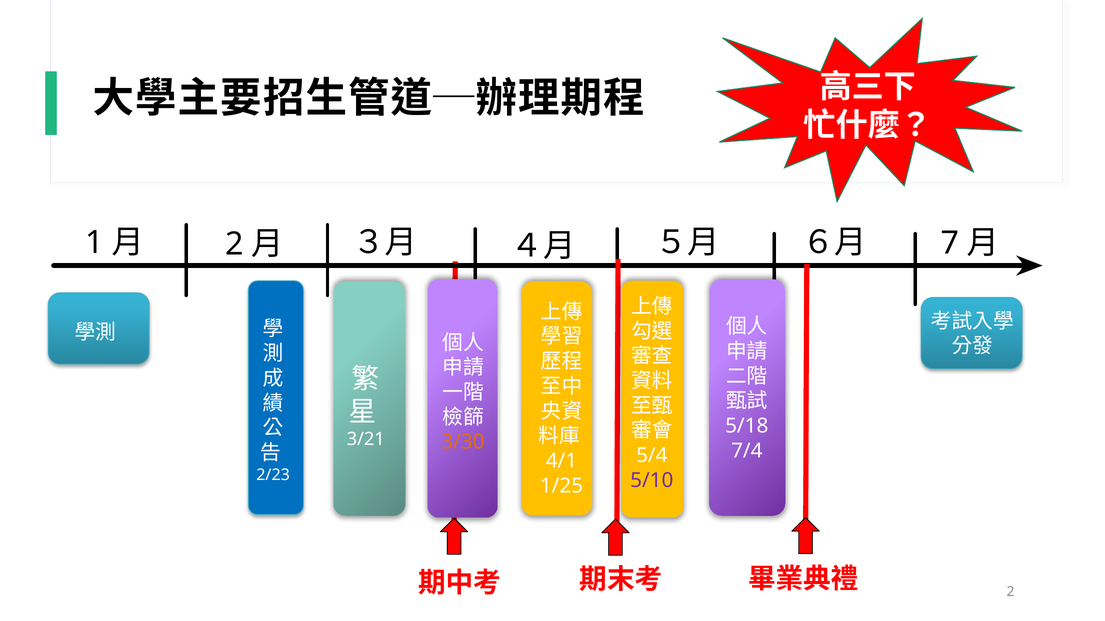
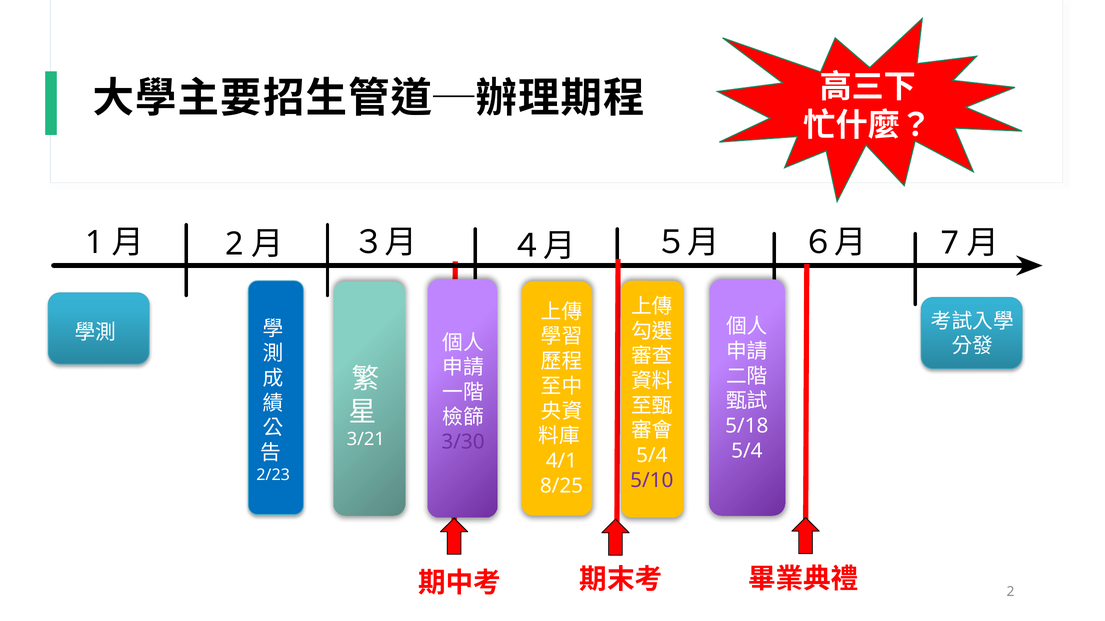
3/30 colour: orange -> purple (463, 443)
7/4: 7/4 -> 5/4 (747, 451)
1/25: 1/25 -> 8/25 (561, 486)
